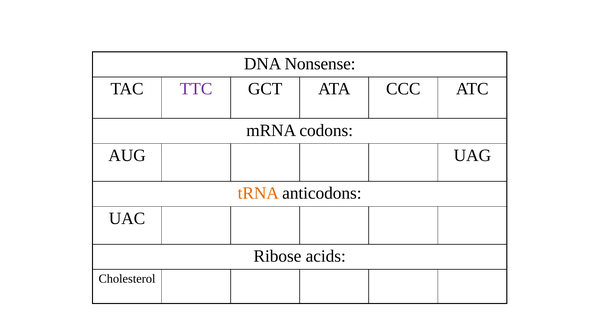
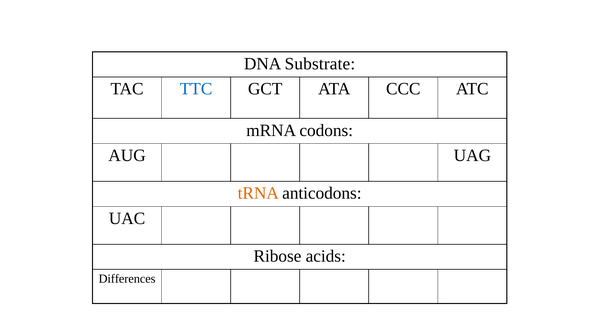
Nonsense: Nonsense -> Substrate (320, 64)
TTC colour: purple -> blue (196, 89)
Cholesterol: Cholesterol -> Differences (127, 279)
